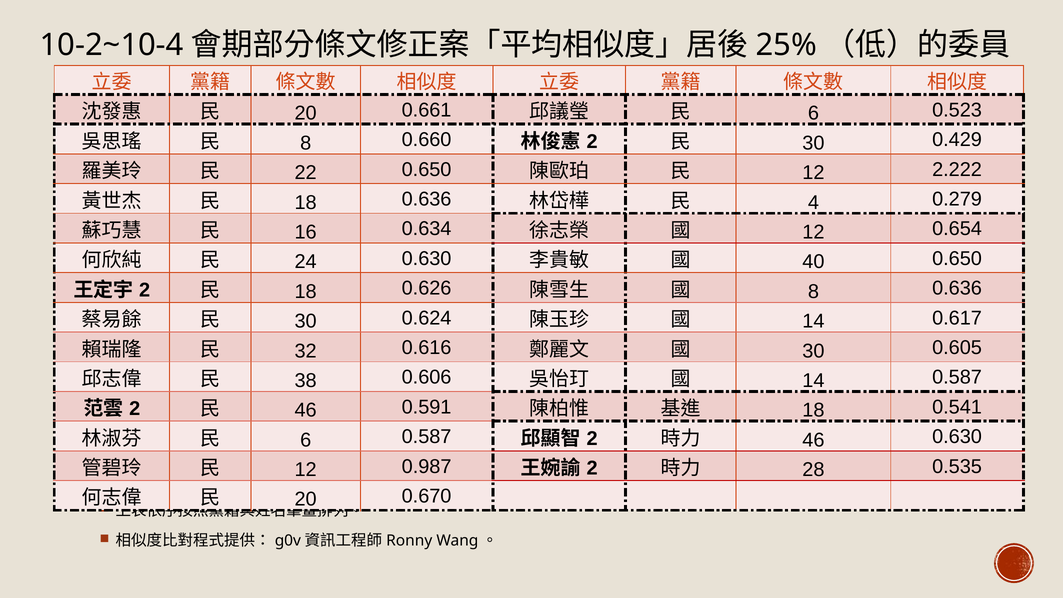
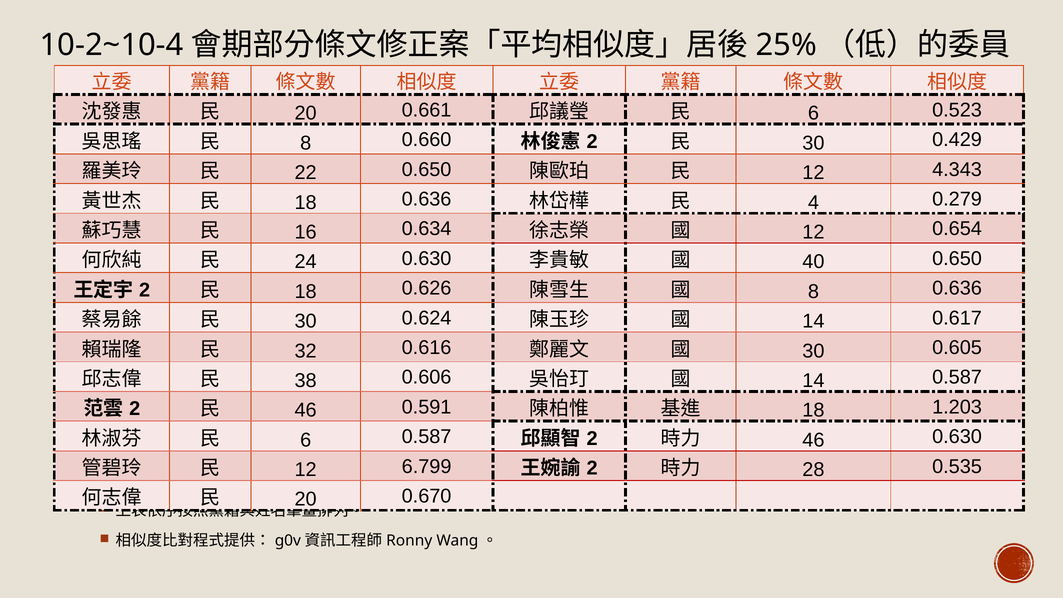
2.222: 2.222 -> 4.343 (957, 169)
0.541: 0.541 -> 1.203 (957, 407)
0.987: 0.987 -> 6.799 (427, 466)
